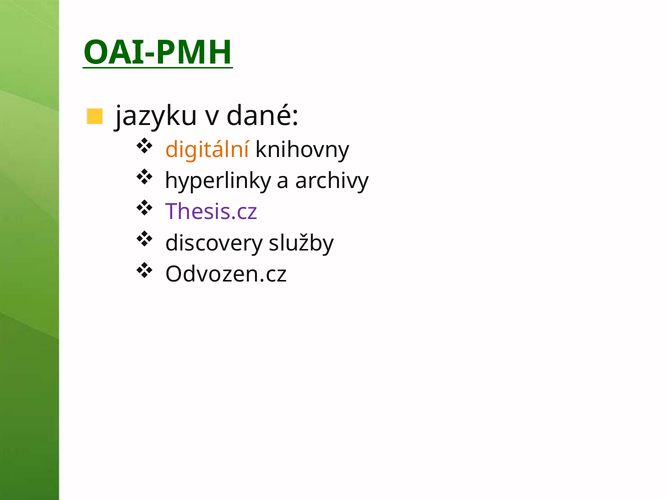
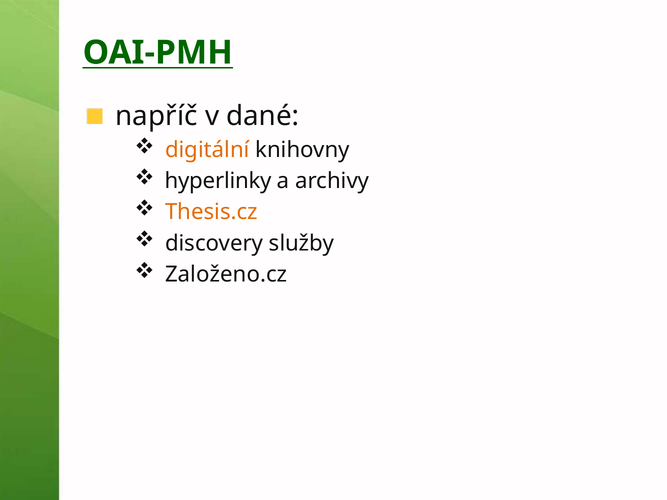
jazyku: jazyku -> napříč (156, 116)
Thesis.cz colour: purple -> orange (211, 212)
Odvozen.cz: Odvozen.cz -> Založeno.cz (226, 274)
